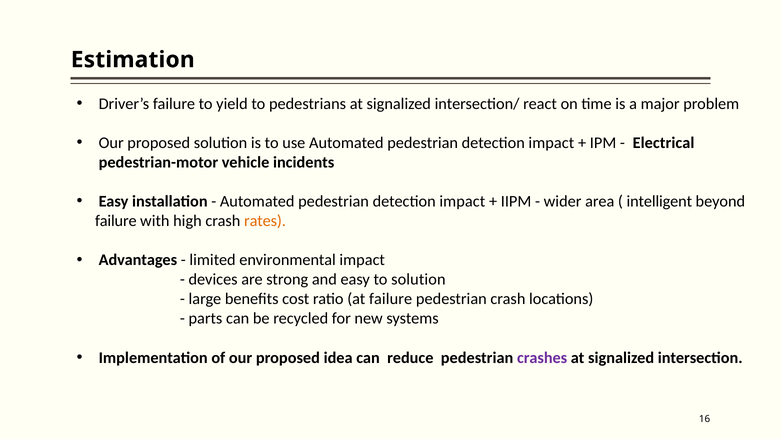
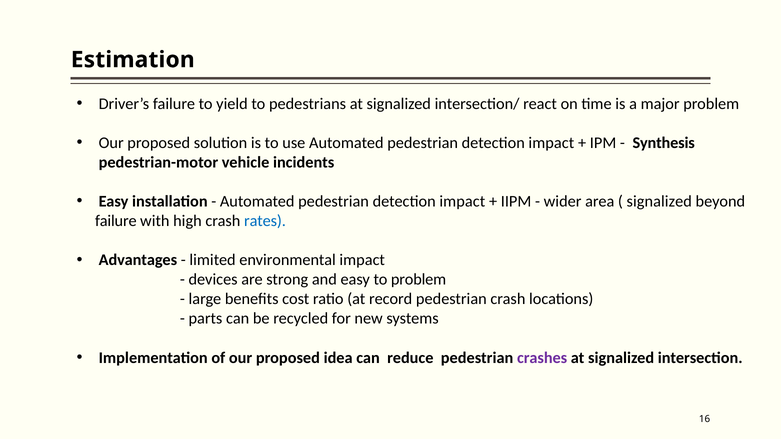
Electrical: Electrical -> Synthesis (664, 143)
intelligent: intelligent -> signalized (659, 202)
rates colour: orange -> blue (265, 221)
to solution: solution -> problem (419, 280)
at failure: failure -> record (391, 299)
